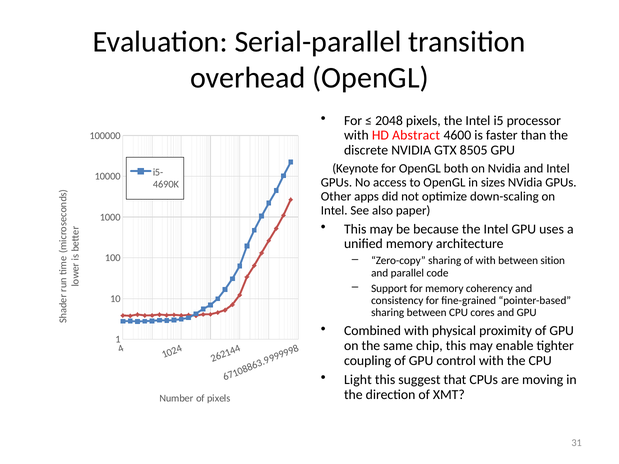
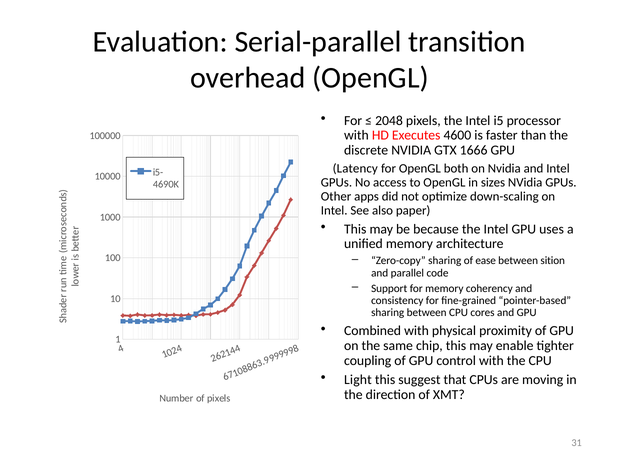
Abstract: Abstract -> Executes (416, 135)
8505: 8505 -> 1666 (474, 150)
Keynote: Keynote -> Latency (355, 169)
of with: with -> ease (486, 261)
